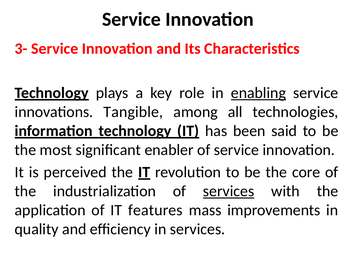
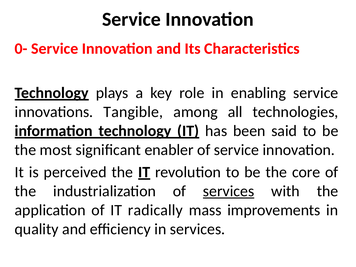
3-: 3- -> 0- (21, 49)
enabling underline: present -> none (258, 93)
features: features -> radically (155, 210)
